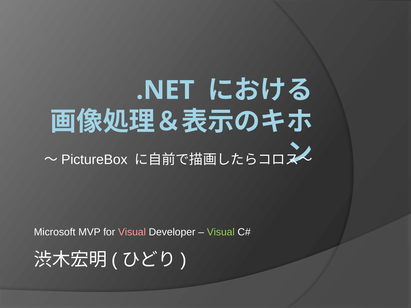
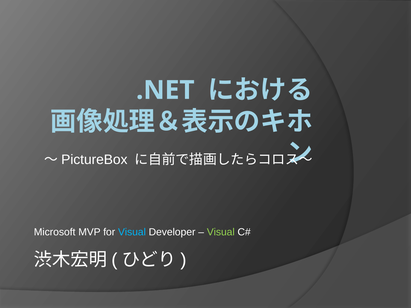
Visual colour: pink -> light blue (132, 232)
